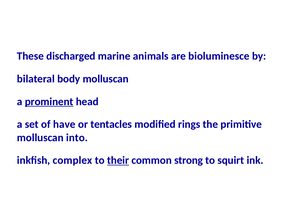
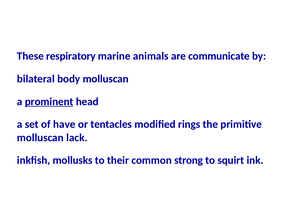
discharged: discharged -> respiratory (71, 56)
bioluminesce: bioluminesce -> communicate (219, 56)
into: into -> lack (77, 138)
complex: complex -> mollusks (73, 160)
their underline: present -> none (118, 160)
